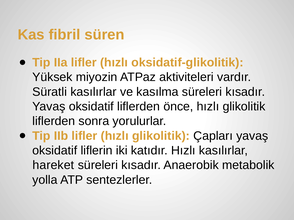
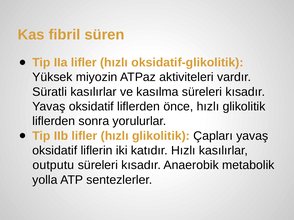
hareket: hareket -> outputu (53, 165)
